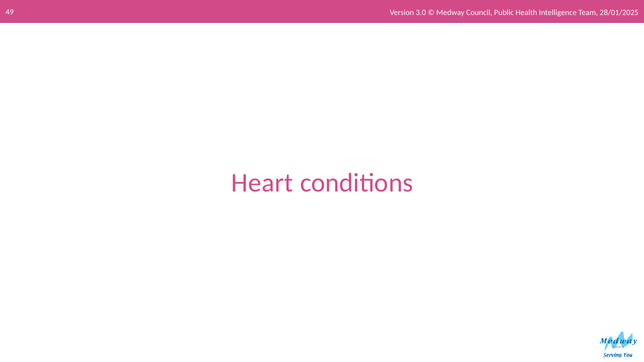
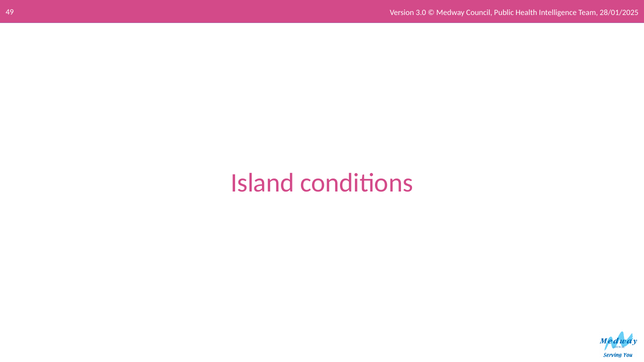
Heart: Heart -> Island (262, 183)
